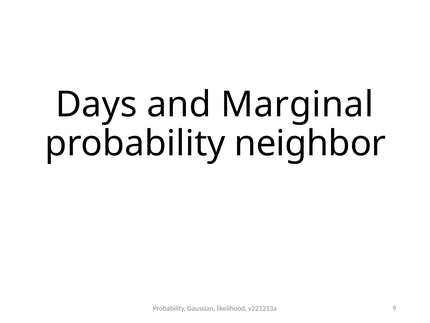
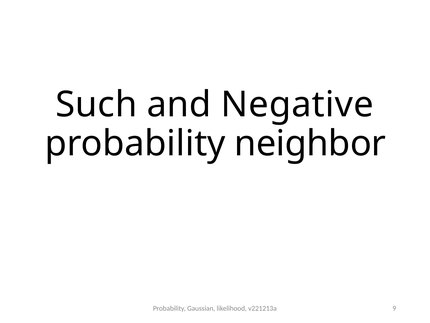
Days: Days -> Such (96, 105)
Marginal: Marginal -> Negative (297, 105)
